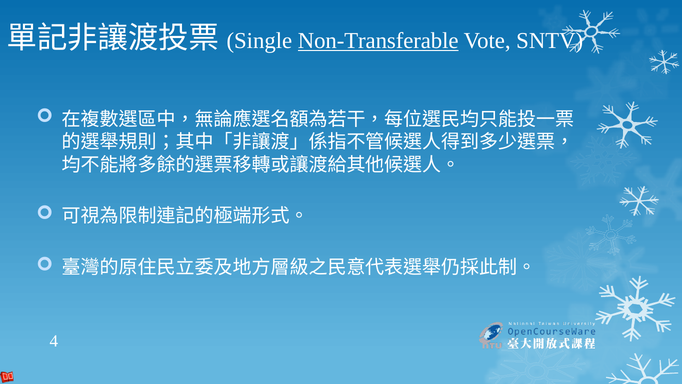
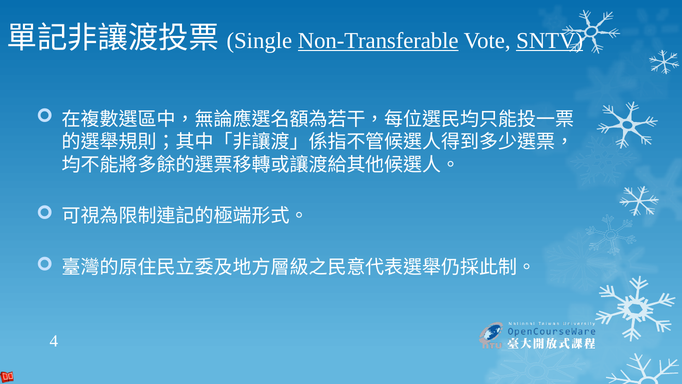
SNTV underline: none -> present (550, 41)
